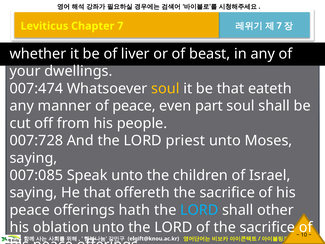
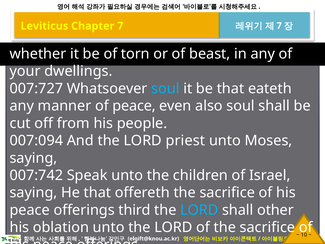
liver: liver -> torn (135, 54)
007:474: 007:474 -> 007:727 (36, 88)
soul colour: yellow -> light blue (165, 88)
part: part -> also (209, 106)
007:728: 007:728 -> 007:094 (36, 140)
007:085: 007:085 -> 007:742 (36, 175)
hath: hath -> third (135, 210)
